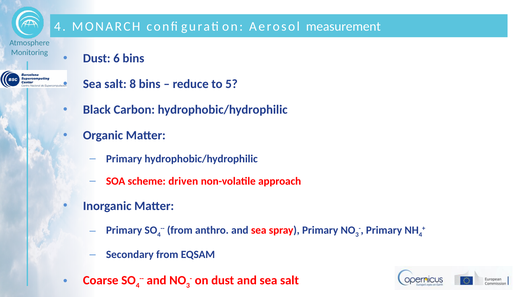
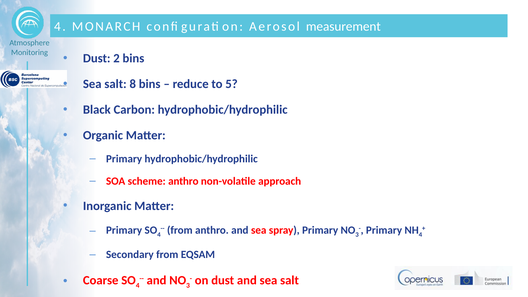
6: 6 -> 2 (117, 58)
scheme driven: driven -> anthro (183, 181)
